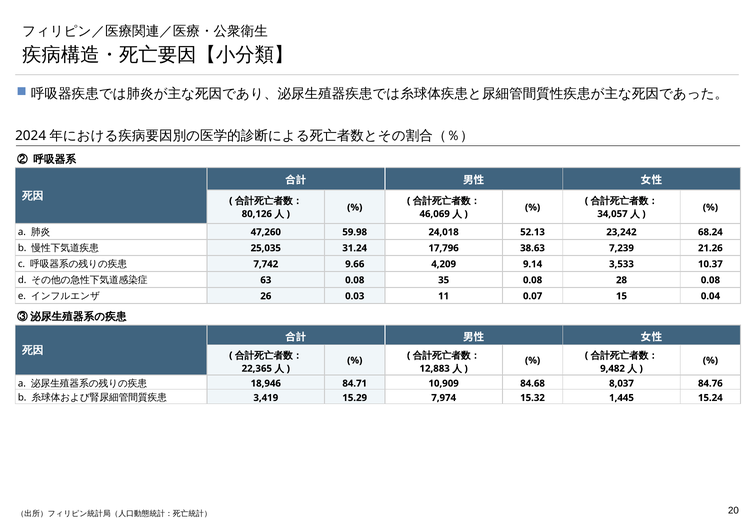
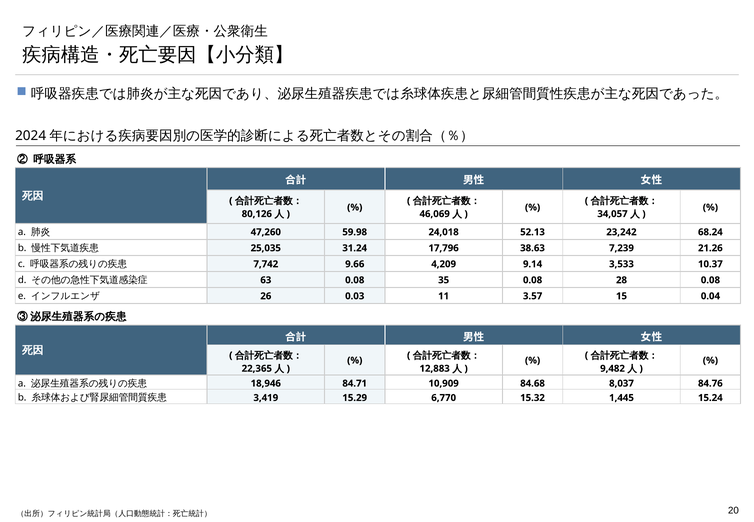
0.07: 0.07 -> 3.57 (533, 296)
7,974: 7,974 -> 6,770 (444, 398)
